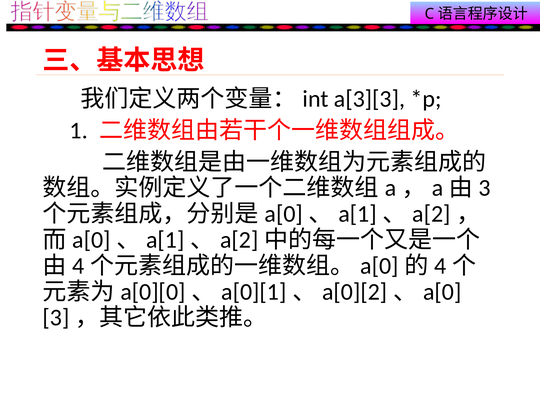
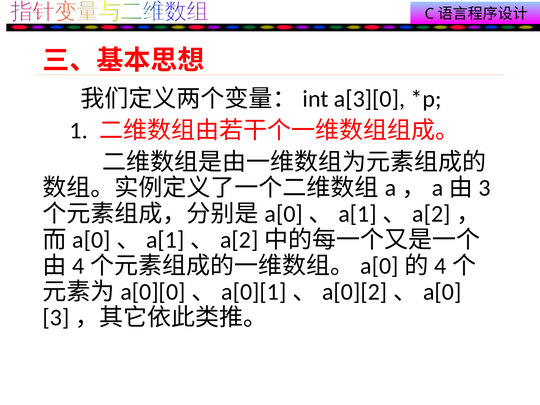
a[3][3: a[3][3 -> a[3][0 (369, 99)
